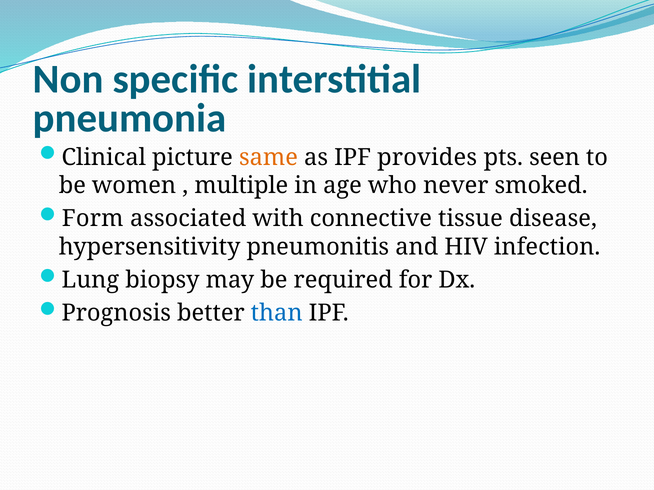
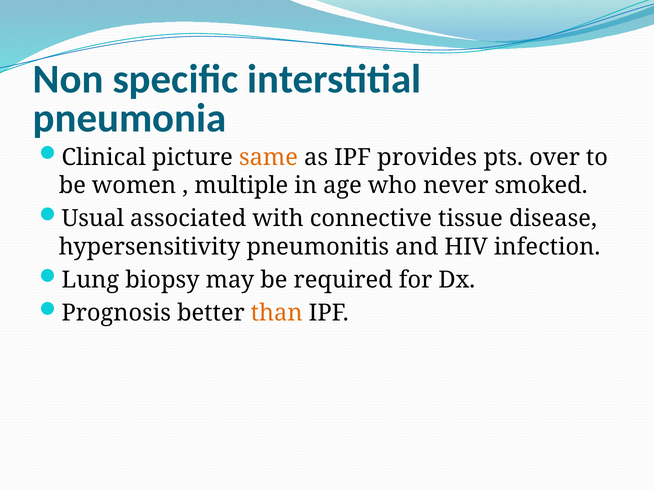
seen: seen -> over (555, 157)
Form: Form -> Usual (93, 219)
than colour: blue -> orange (277, 313)
